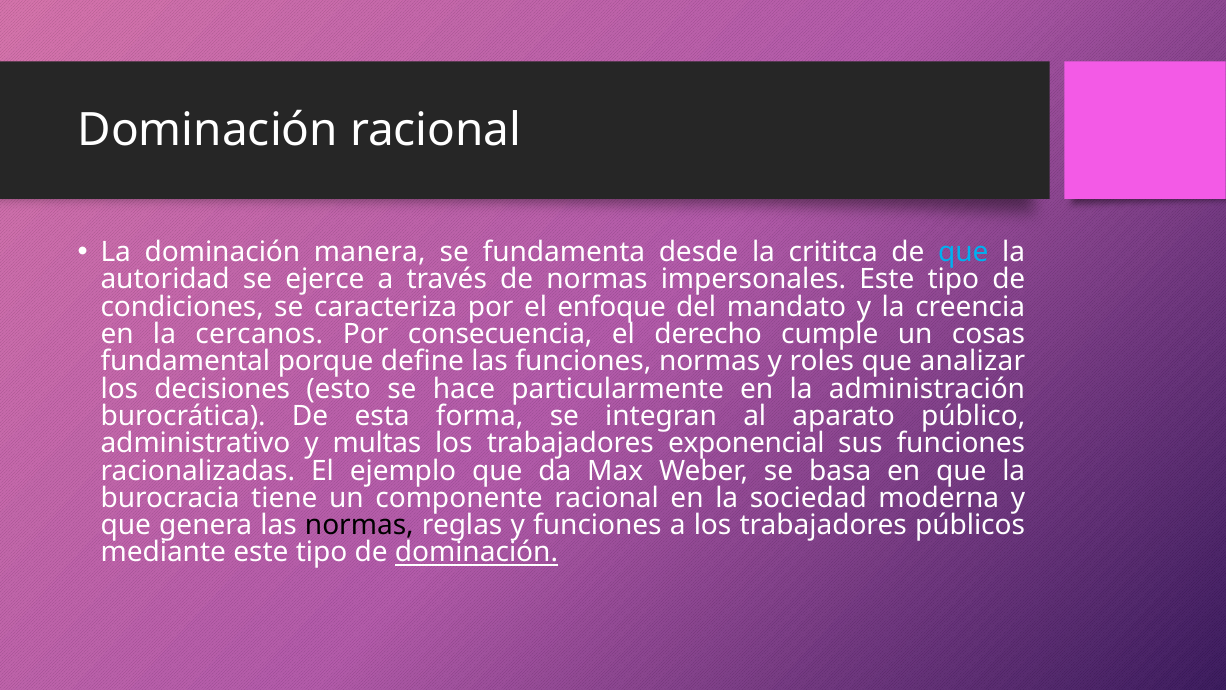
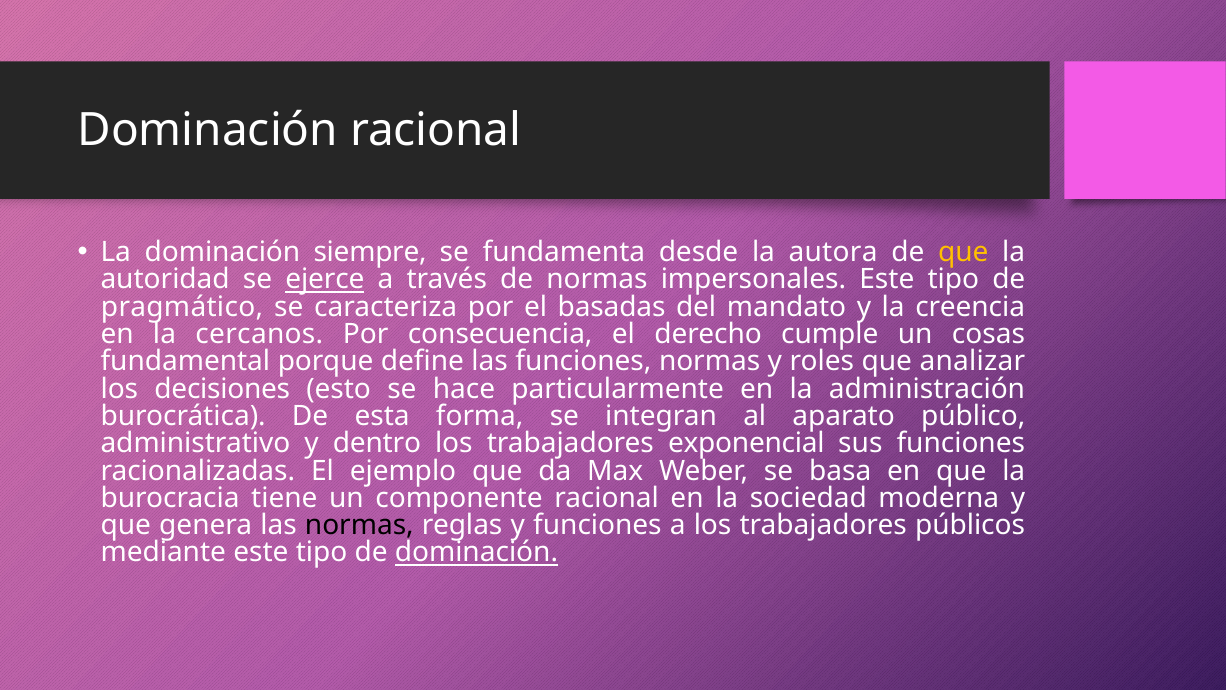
manera: manera -> siempre (370, 252)
crititca: crititca -> autora (833, 252)
que colour: light blue -> yellow (963, 252)
ejerce underline: none -> present (325, 279)
condiciones: condiciones -> pragmático (182, 307)
enfoque: enfoque -> basadas (612, 307)
multas: multas -> dentro (377, 443)
